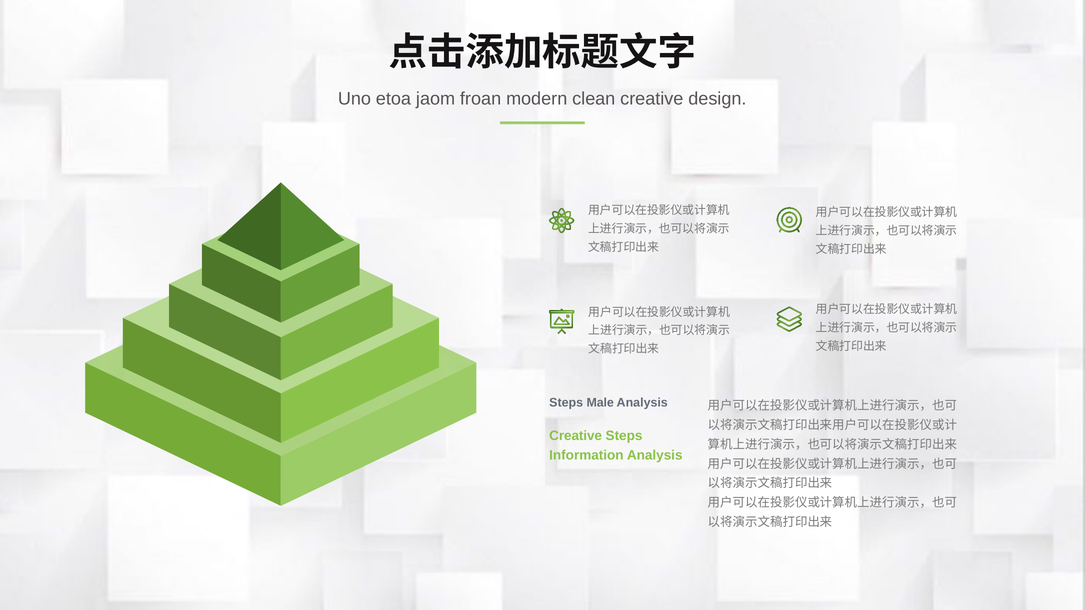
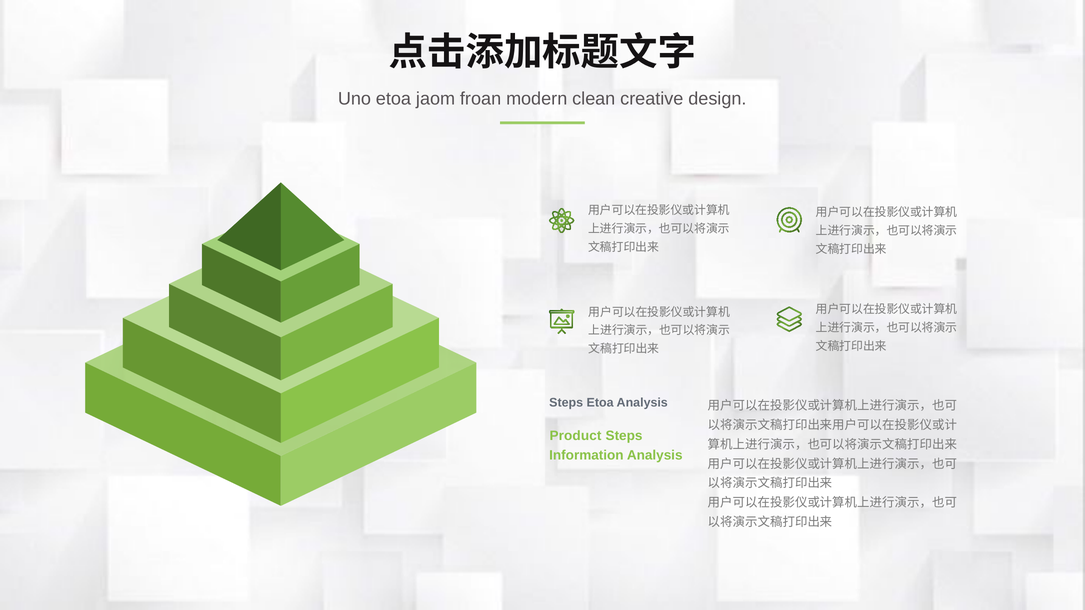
Steps Male: Male -> Etoa (600, 403)
Creative: Creative -> Product (575, 436)
